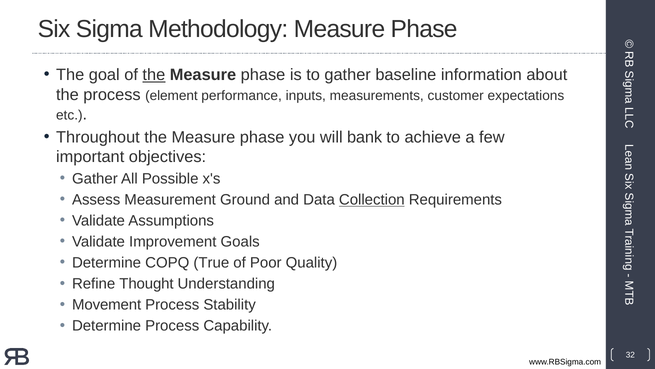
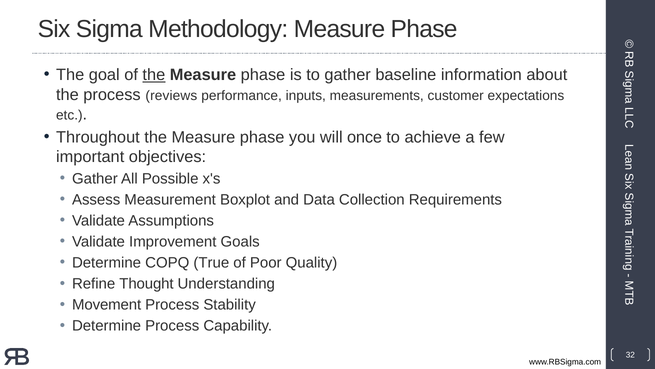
element: element -> reviews (171, 95)
bank: bank -> once (365, 137)
Ground: Ground -> Boxplot (245, 199)
Collection underline: present -> none (372, 199)
